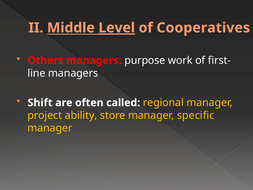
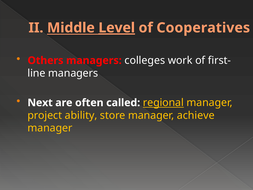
purpose: purpose -> colleges (145, 60)
Shift: Shift -> Next (40, 103)
regional underline: none -> present (163, 103)
specific: specific -> achieve (196, 115)
